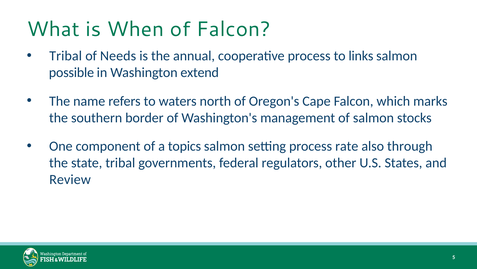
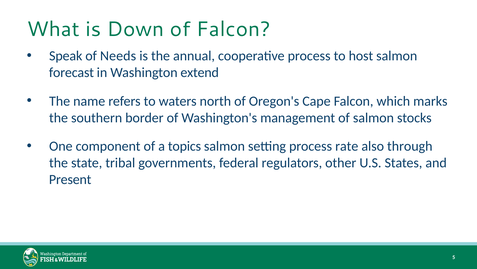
When: When -> Down (136, 29)
Tribal: Tribal -> Speak (66, 56)
links: links -> host (361, 56)
possible: possible -> forecast (71, 72)
Review: Review -> Present (70, 179)
